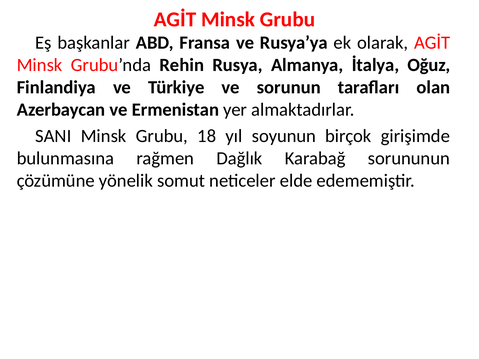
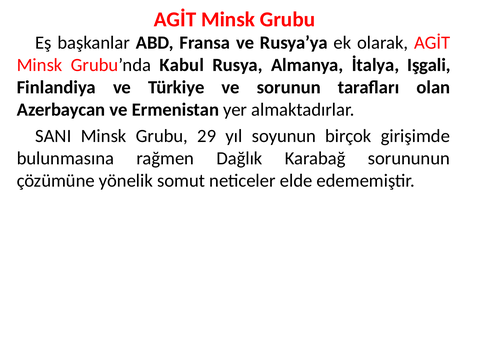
Rehin: Rehin -> Kabul (182, 65)
Oğuz: Oğuz -> Işgali (429, 65)
18: 18 -> 29 (207, 136)
